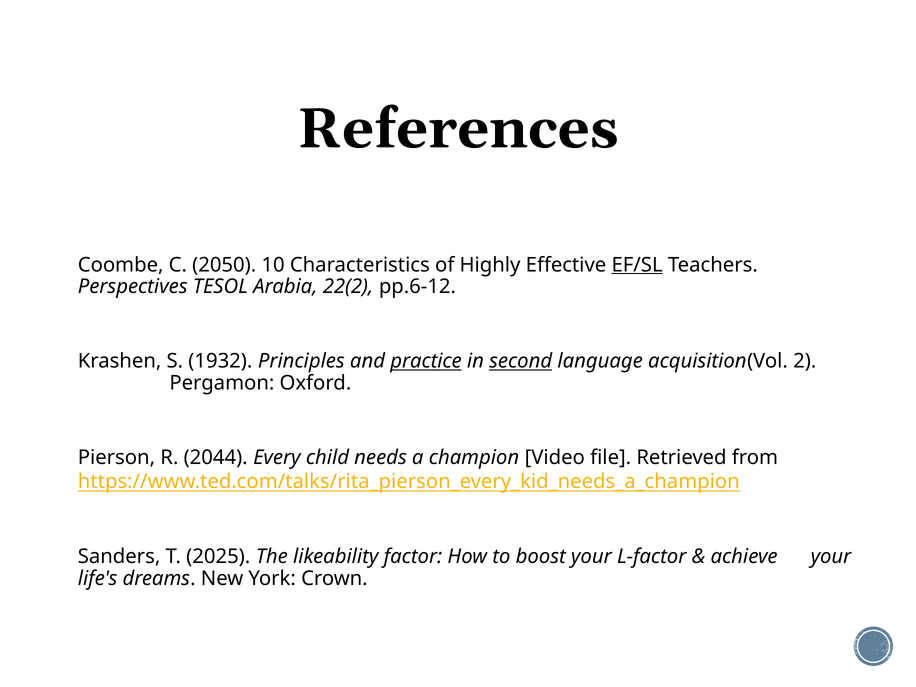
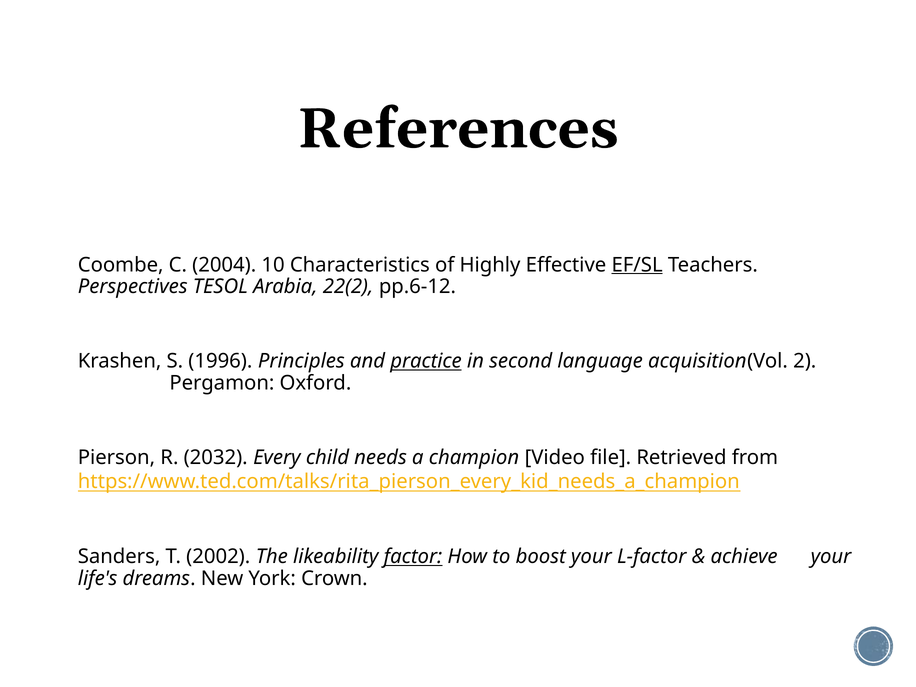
2050: 2050 -> 2004 (224, 265)
1932: 1932 -> 1996 (220, 361)
second underline: present -> none (521, 361)
2044: 2044 -> 2032 (216, 457)
2025: 2025 -> 2002 (218, 557)
factor underline: none -> present (413, 557)
